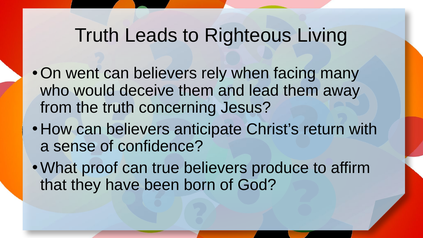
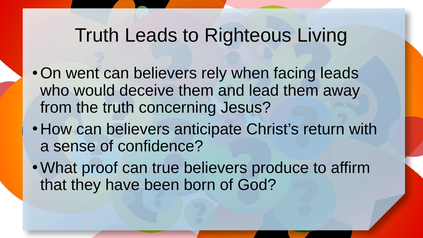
facing many: many -> leads (340, 73)
